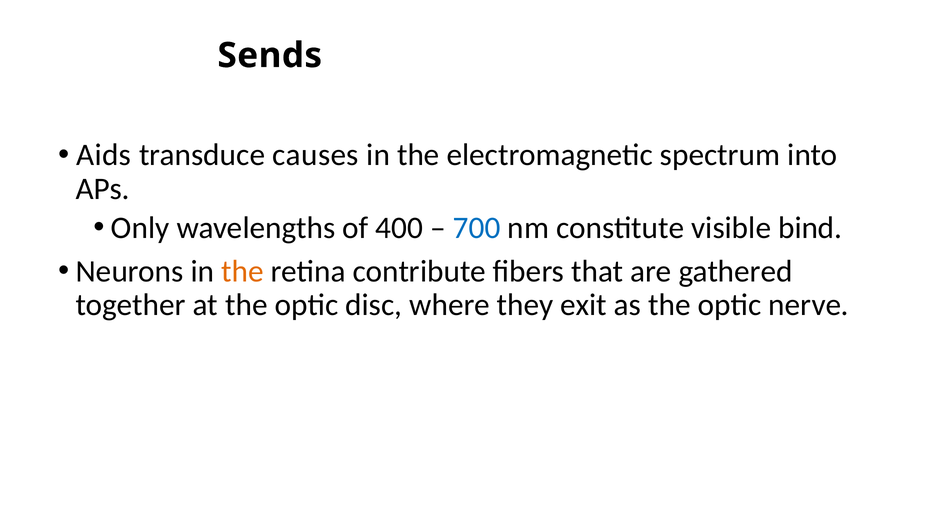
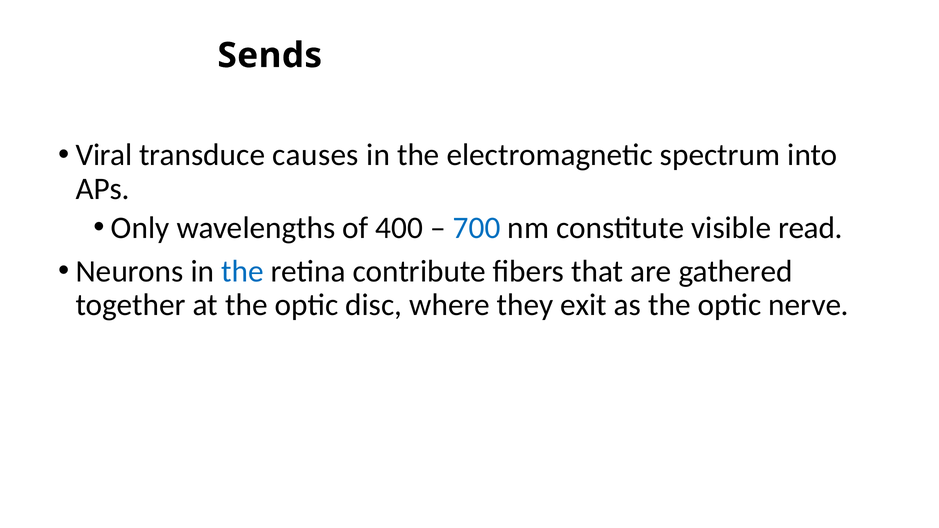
Aids: Aids -> Viral (104, 155)
bind: bind -> read (810, 228)
the colour: orange -> blue (243, 271)
